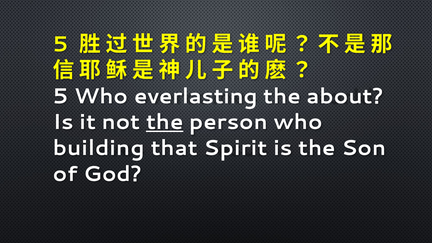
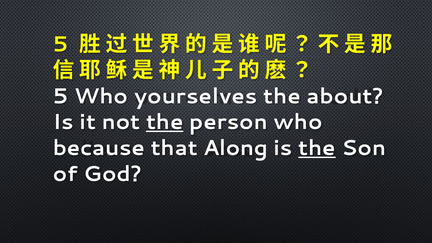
everlasting: everlasting -> yourselves (196, 96)
building: building -> because (99, 148)
Spirit: Spirit -> Along (236, 148)
the underline: none -> present (317, 148)
